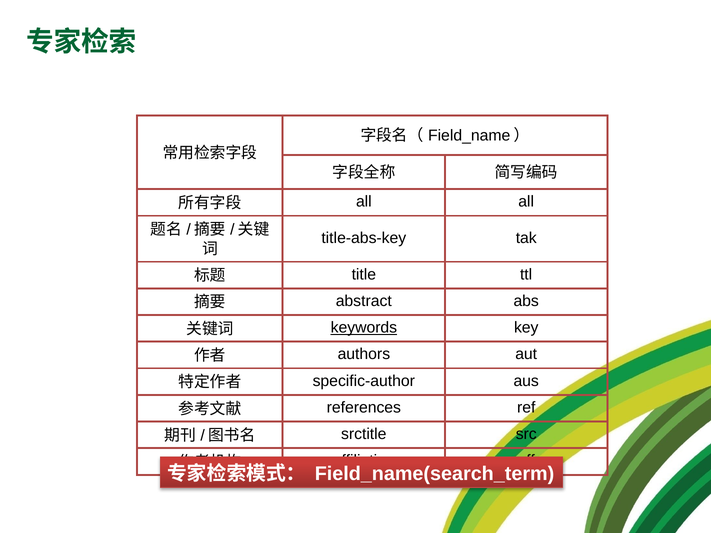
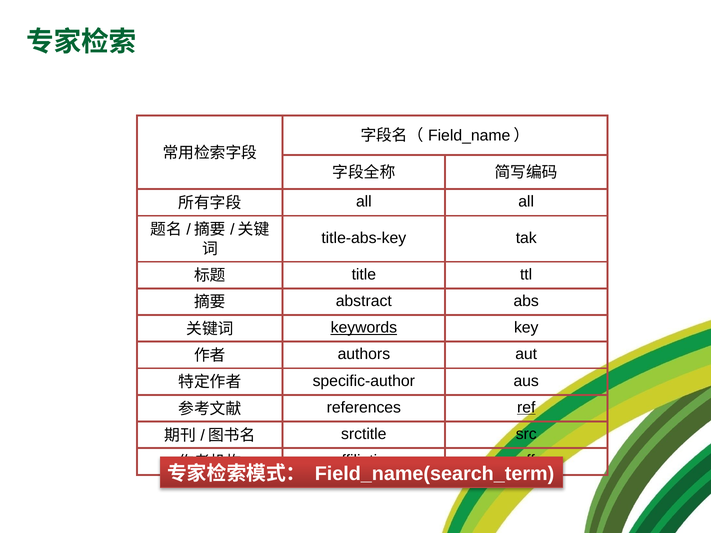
ref underline: none -> present (526, 408)
